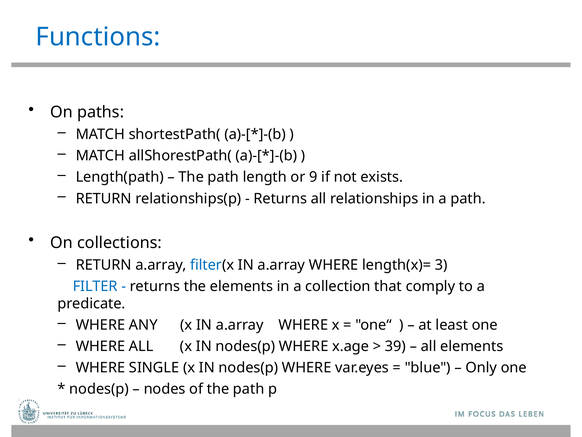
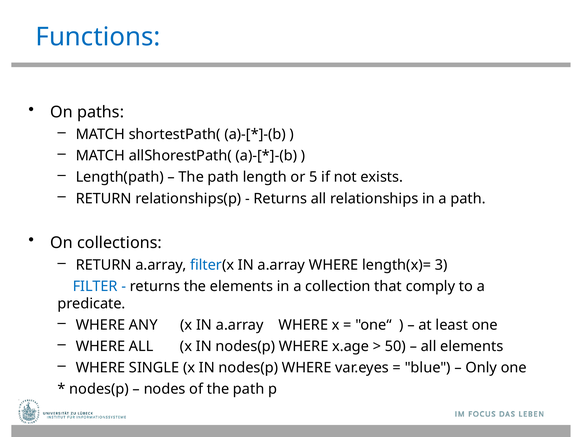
9: 9 -> 5 (313, 177)
39: 39 -> 50 (396, 346)
